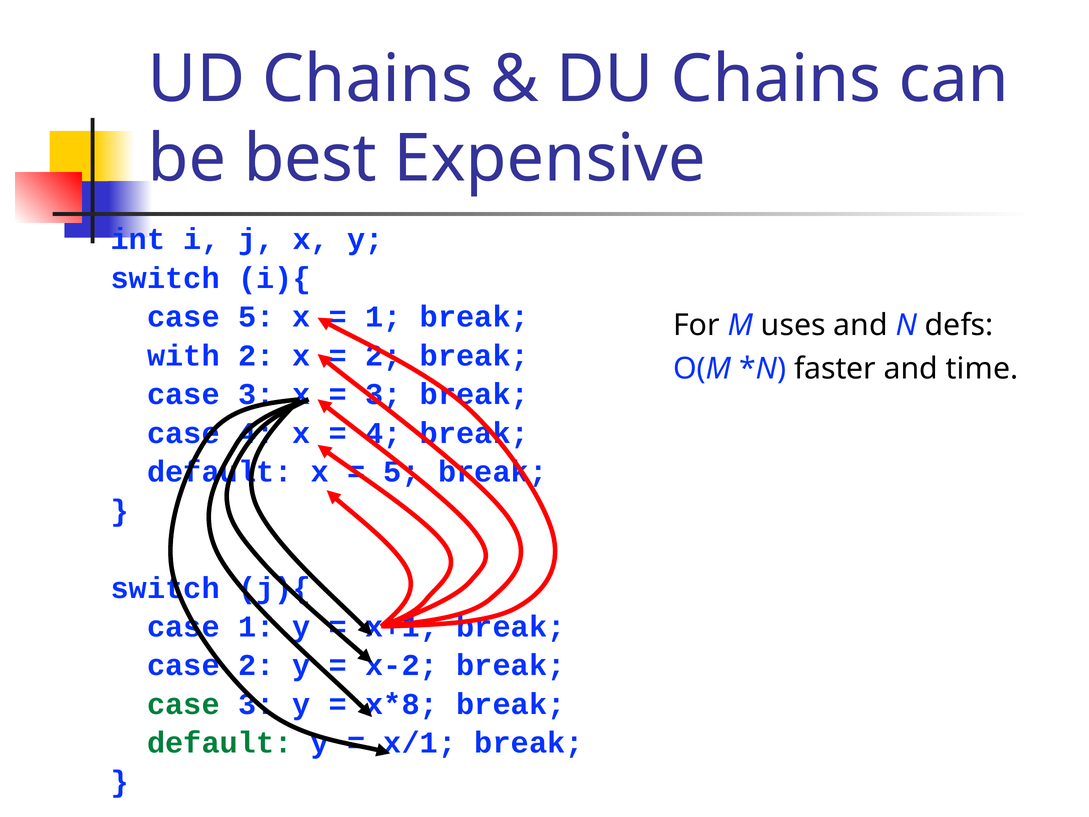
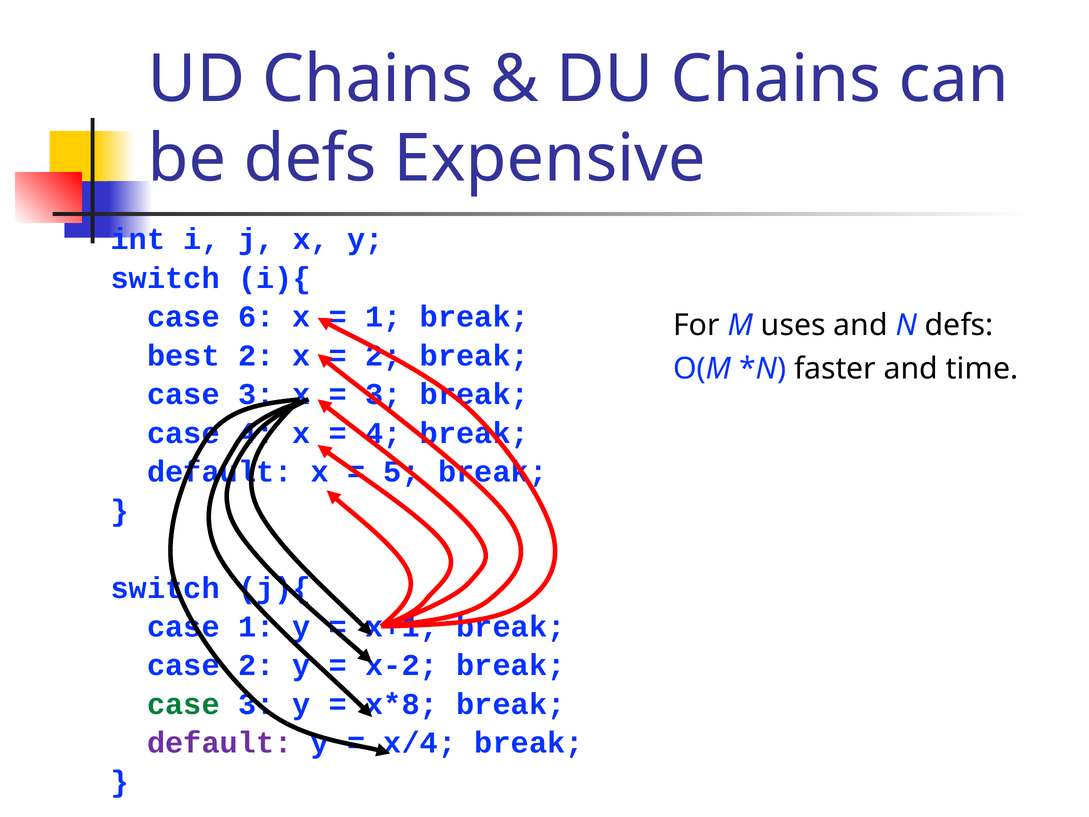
be best: best -> defs (310, 159)
case 5: 5 -> 6 (256, 317)
with: with -> best (183, 356)
default colour: green -> purple (220, 743)
x/1: x/1 -> x/4 (420, 743)
